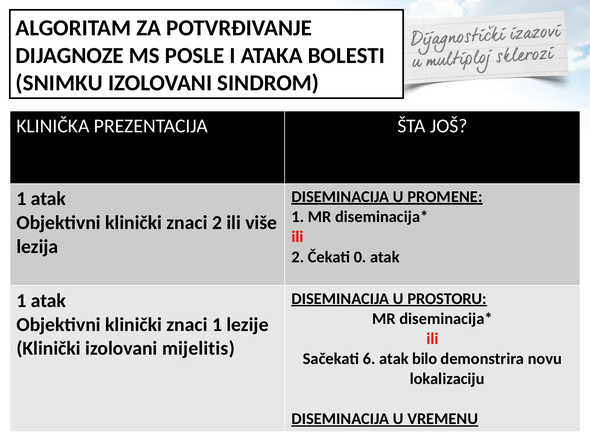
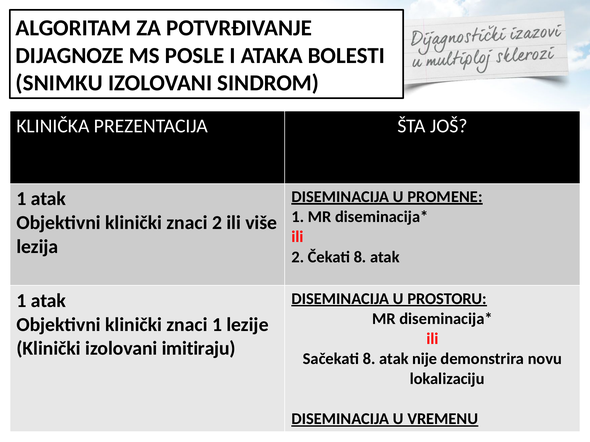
Čekati 0: 0 -> 8 (360, 257)
mijelitis: mijelitis -> imitiraju (199, 349)
Sačekati 6: 6 -> 8 (369, 359)
bilo: bilo -> nije (425, 359)
